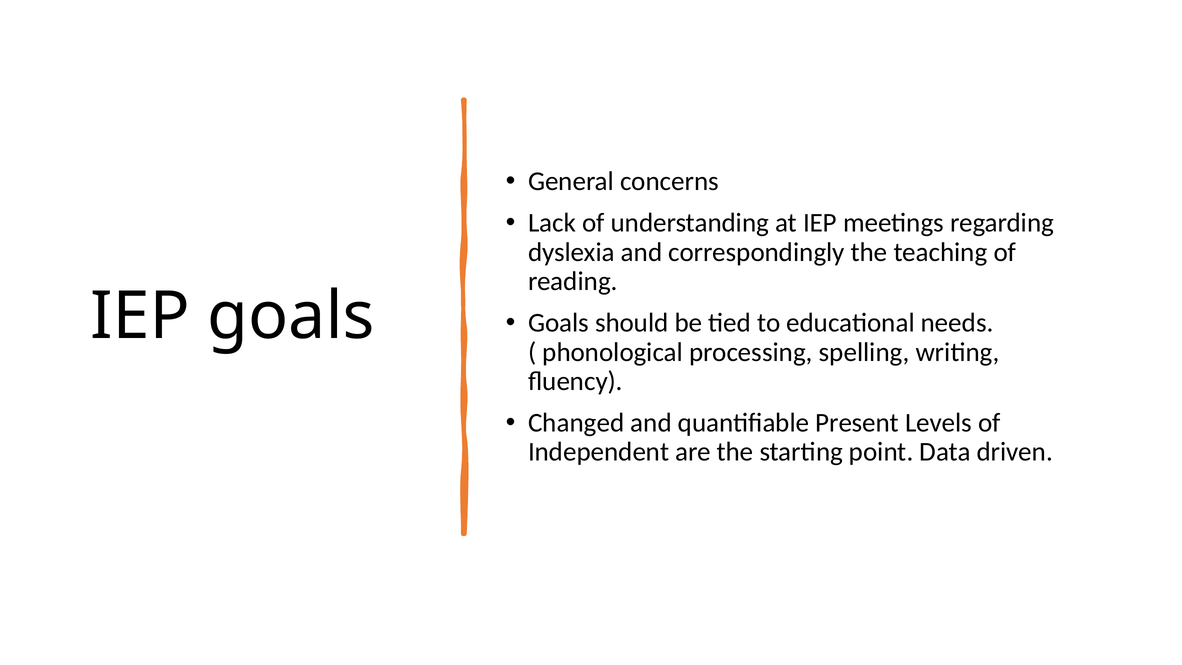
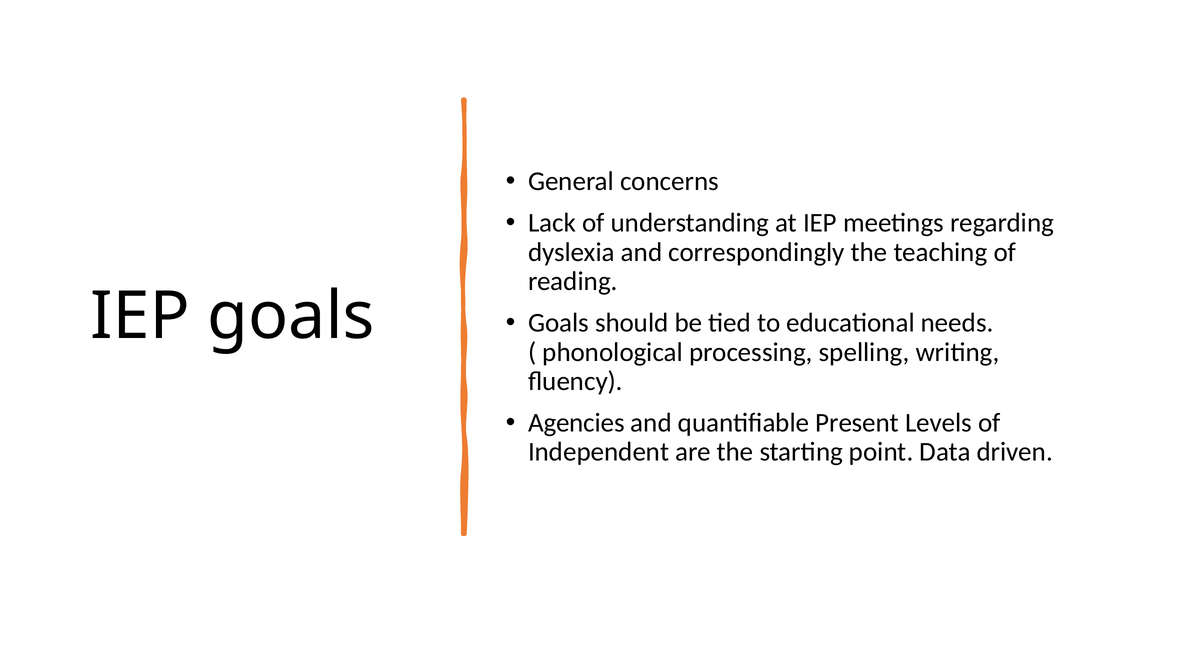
Changed: Changed -> Agencies (576, 423)
